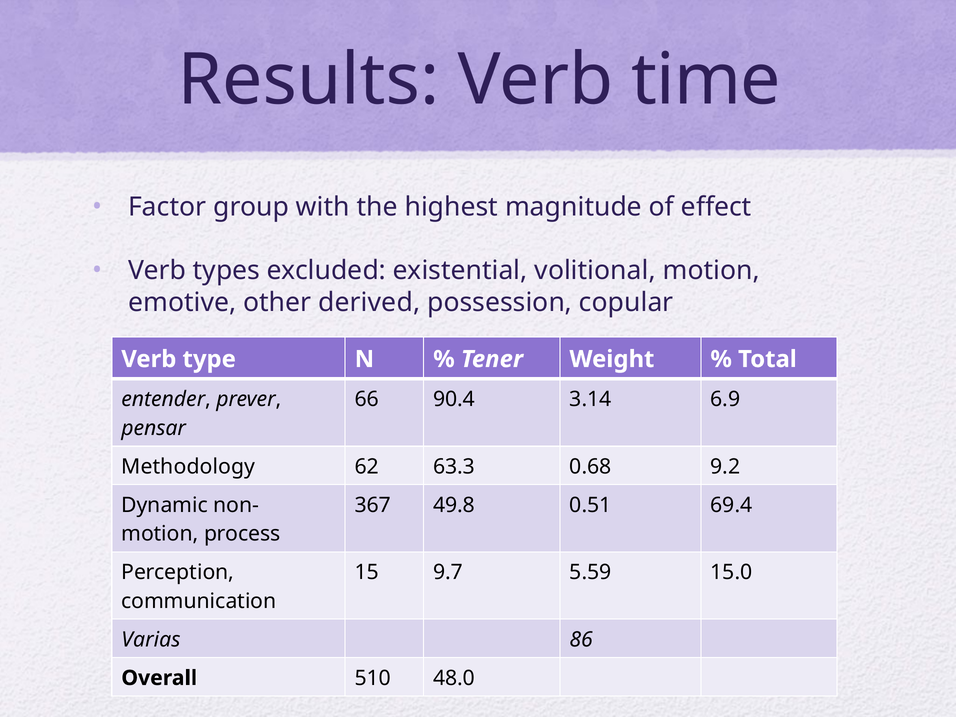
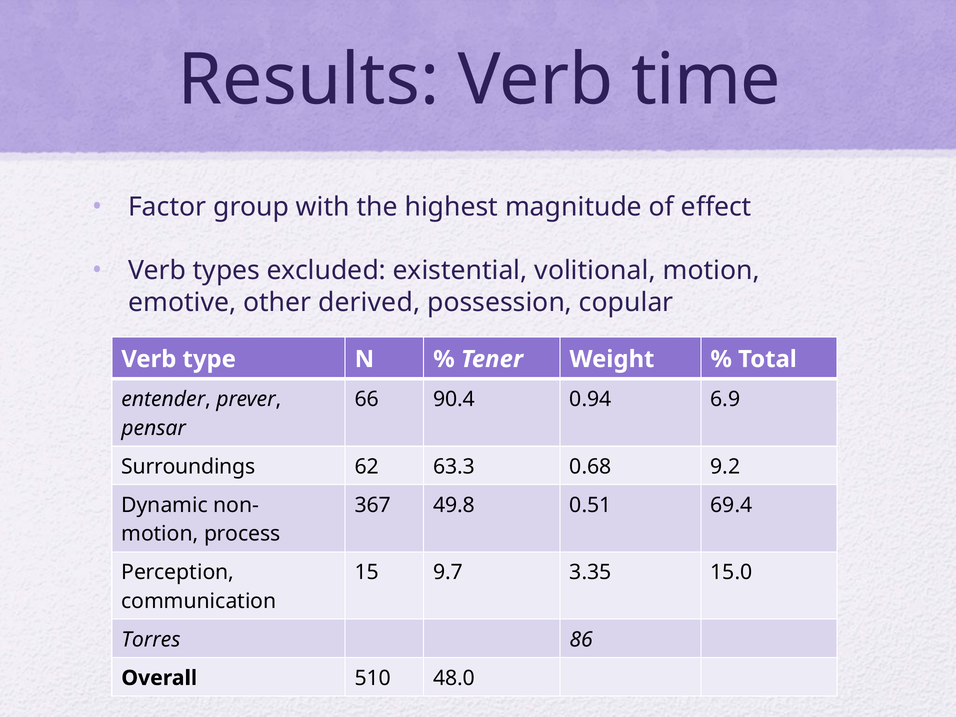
3.14: 3.14 -> 0.94 (590, 399)
Methodology: Methodology -> Surroundings (188, 467)
5.59: 5.59 -> 3.35 (590, 572)
Varias: Varias -> Torres (151, 640)
